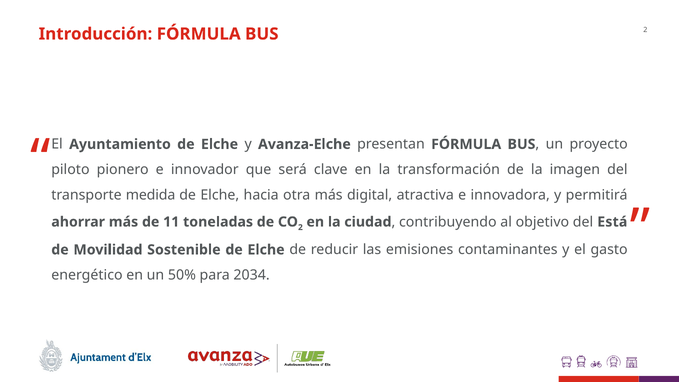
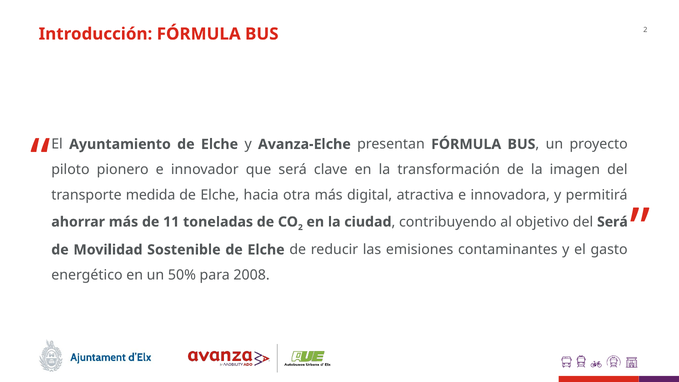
del Está: Está -> Será (612, 222)
2034: 2034 -> 2008 (252, 275)
